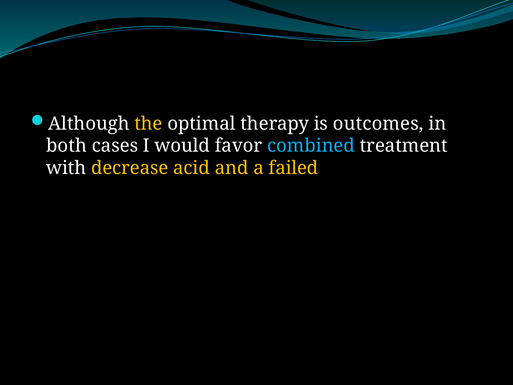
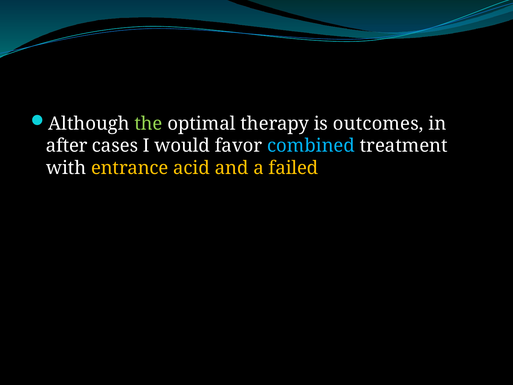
the colour: yellow -> light green (148, 124)
both: both -> after (67, 146)
decrease: decrease -> entrance (130, 168)
